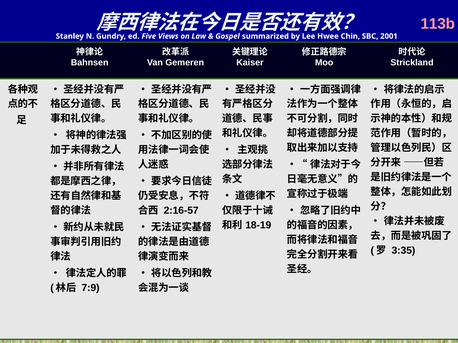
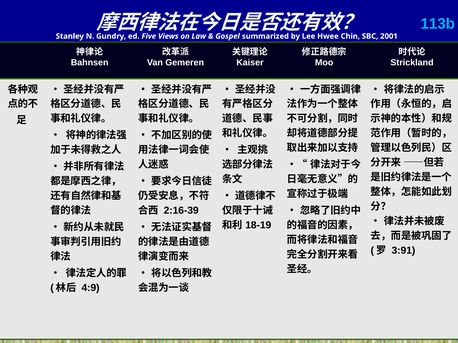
113b colour: pink -> light blue (438, 24)
2:16-57: 2:16-57 -> 2:16-39 (181, 211)
3:35: 3:35 -> 3:91 (403, 251)
7:9: 7:9 -> 4:9 (91, 288)
